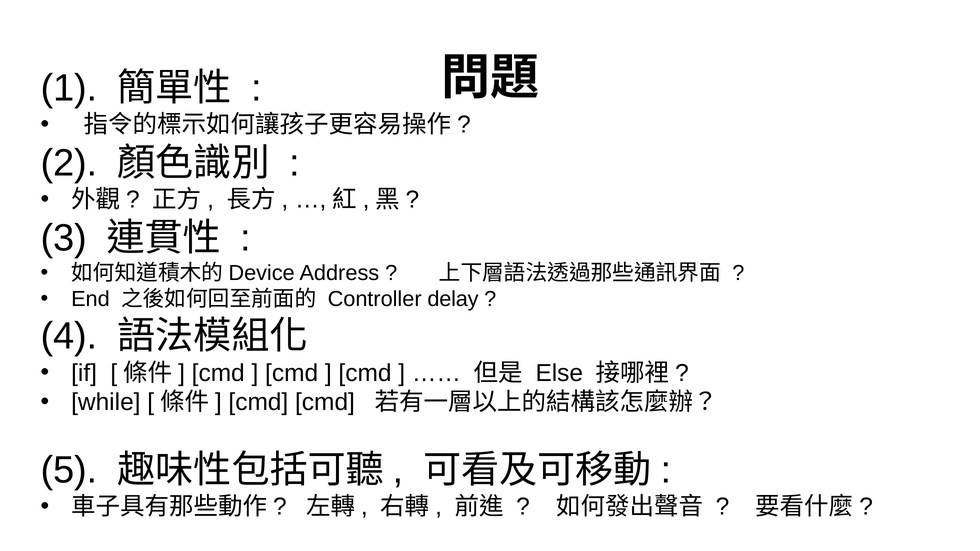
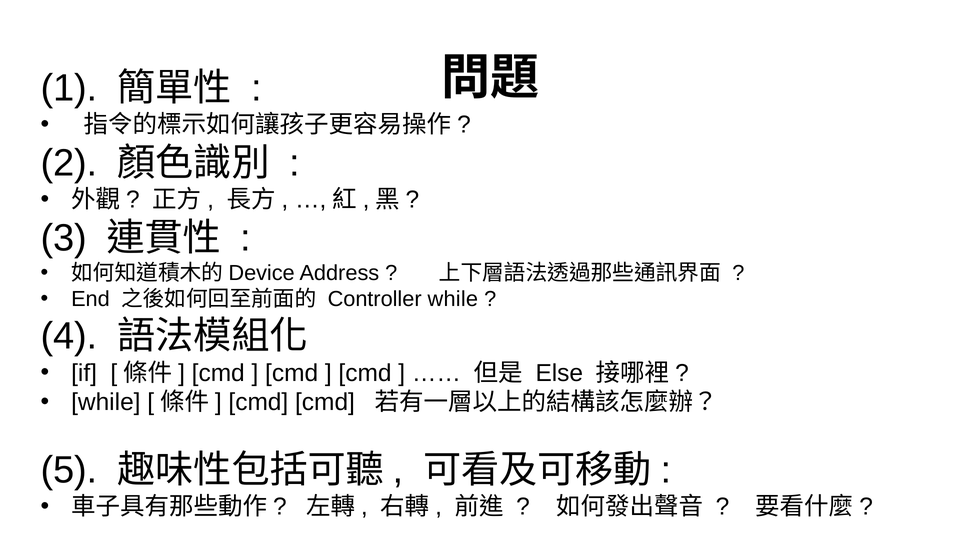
Controller delay: delay -> while (453, 299)
